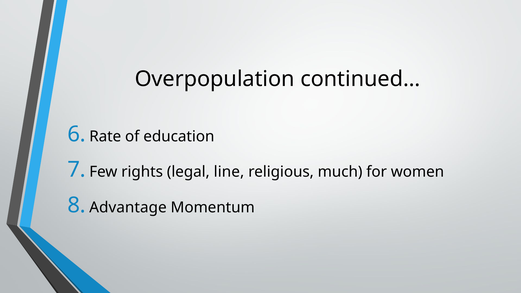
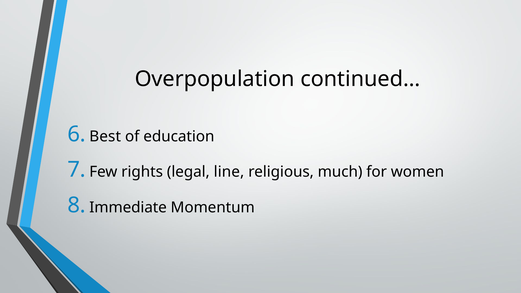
Rate: Rate -> Best (105, 137)
Advantage: Advantage -> Immediate (128, 207)
